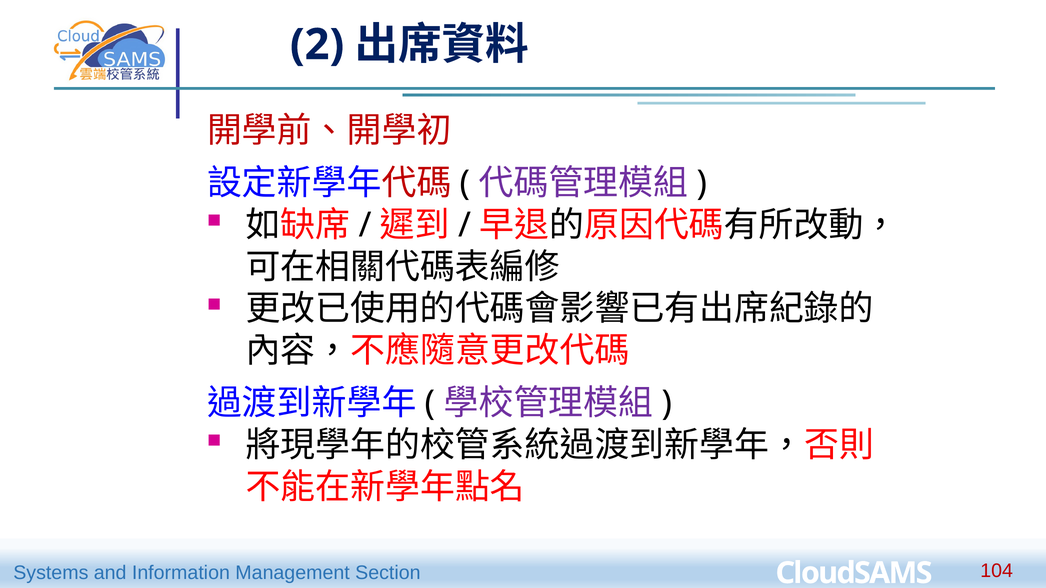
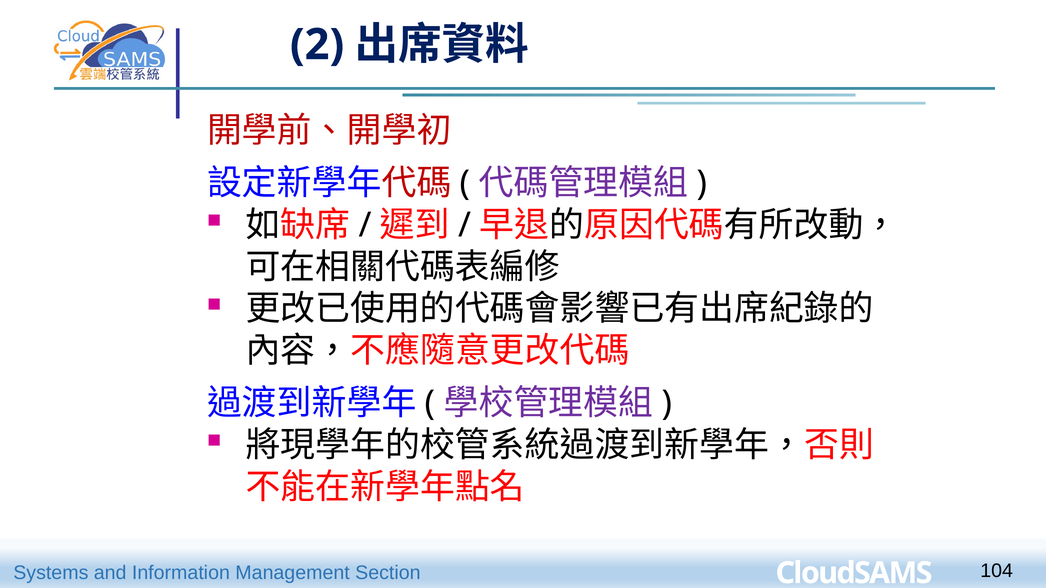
104 colour: red -> black (997, 571)
